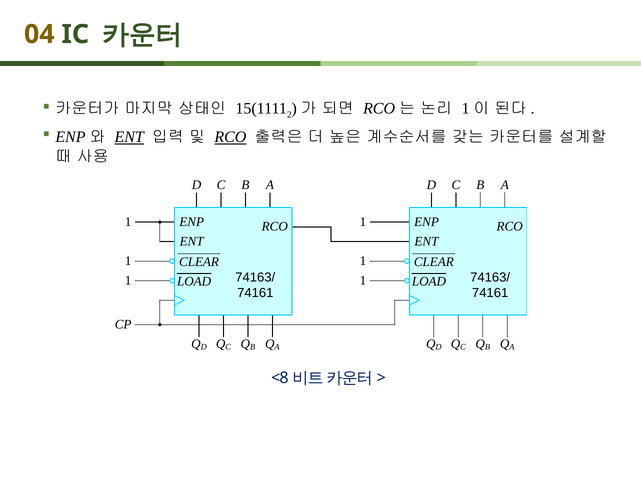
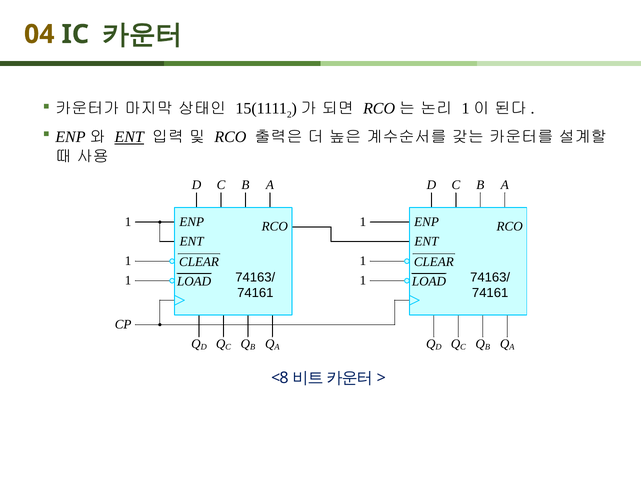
RCO underline: present -> none (230, 137)
